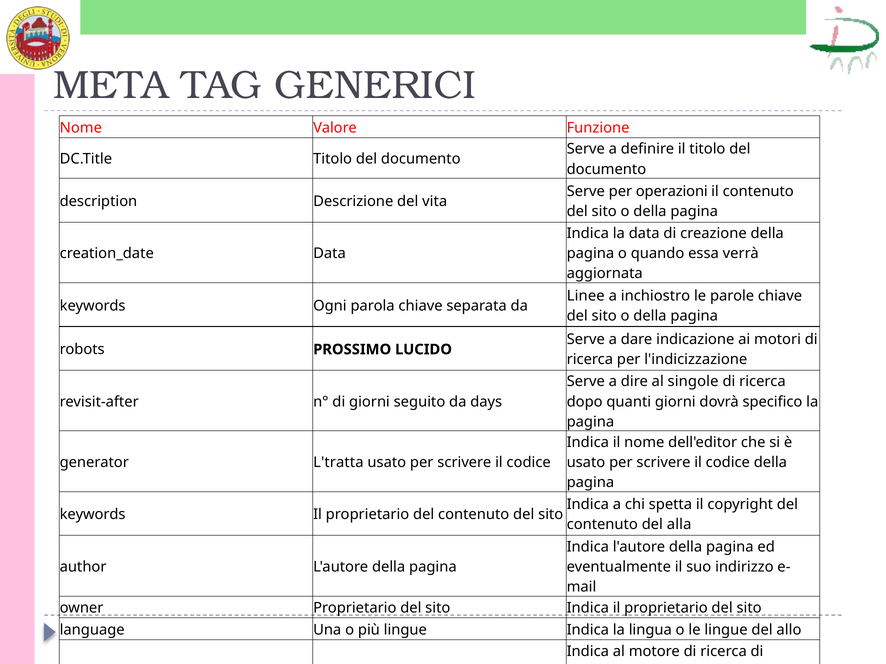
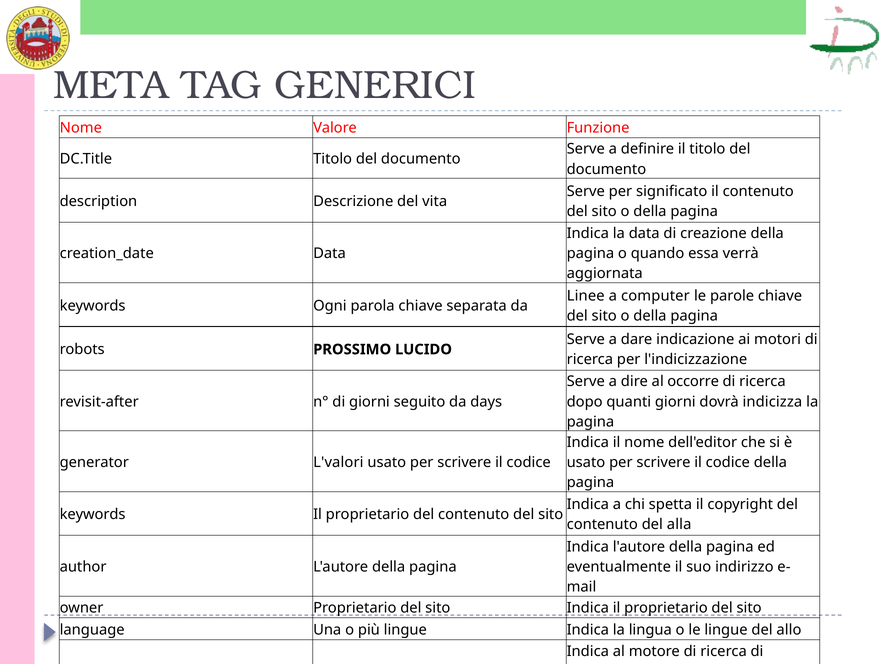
operazioni: operazioni -> significato (672, 191)
inchiostro: inchiostro -> computer (655, 296)
singole: singole -> occorre (693, 382)
specifico: specifico -> indicizza (772, 402)
L'tratta: L'tratta -> L'valori (338, 463)
